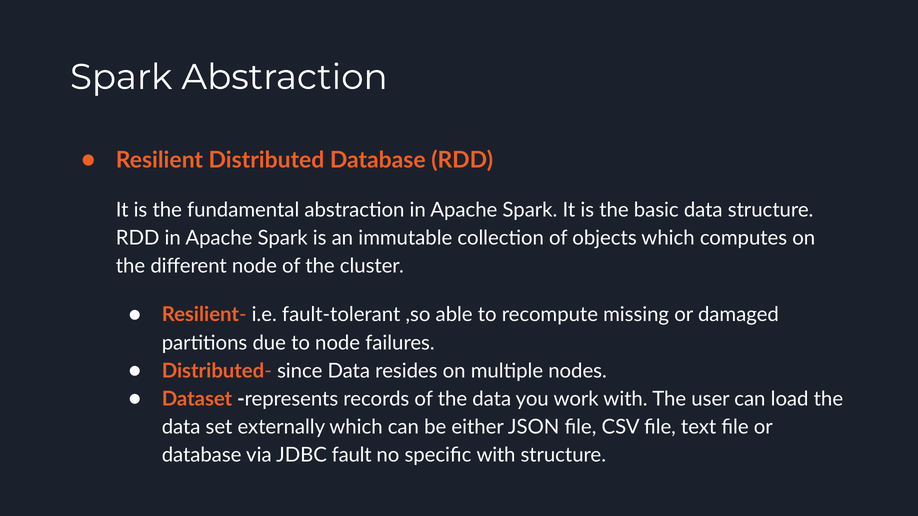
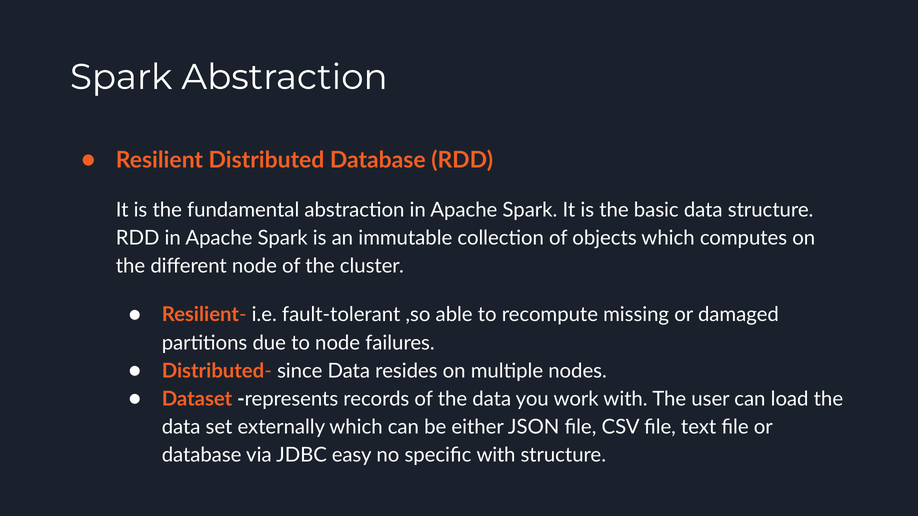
fault: fault -> easy (352, 456)
